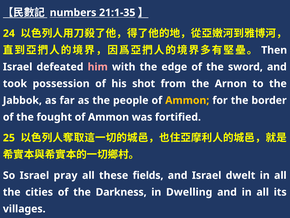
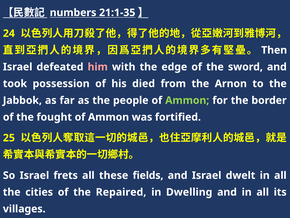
shot: shot -> died (144, 83)
Ammon colour: yellow -> light green (187, 100)
pray: pray -> frets (66, 175)
Darkness: Darkness -> Repaired (121, 192)
